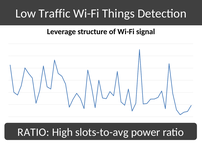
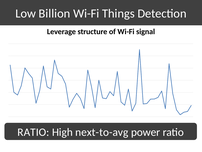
Traffic: Traffic -> Billion (54, 13)
slots-to-avg: slots-to-avg -> next-to-avg (102, 132)
